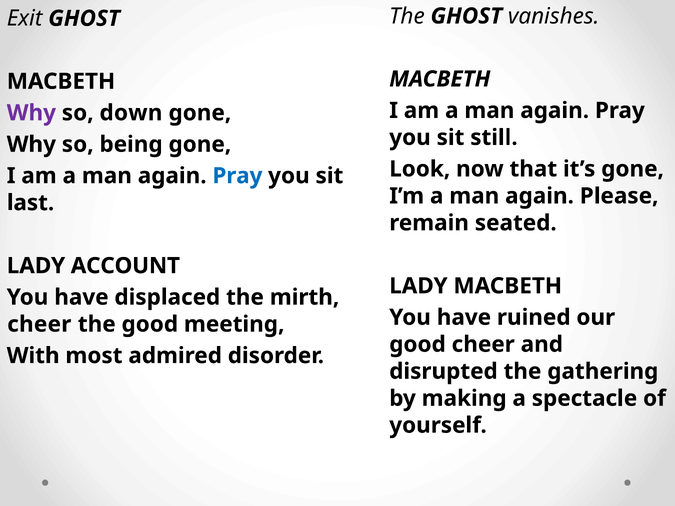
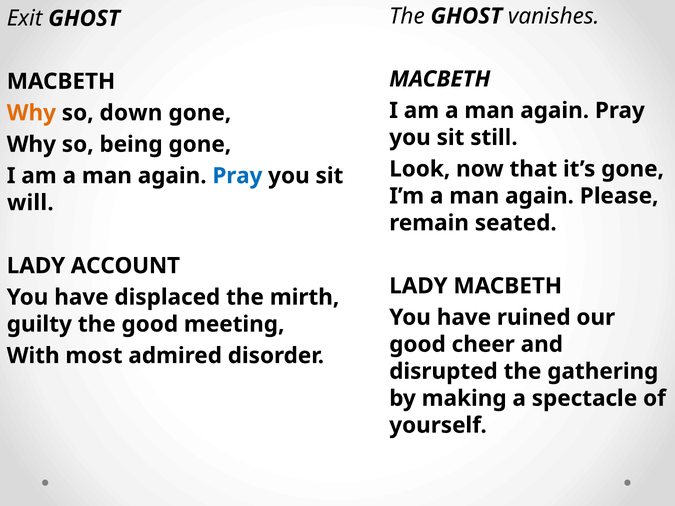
Why colour: purple -> orange (31, 113)
last: last -> will (30, 203)
cheer: cheer -> guilty (39, 324)
